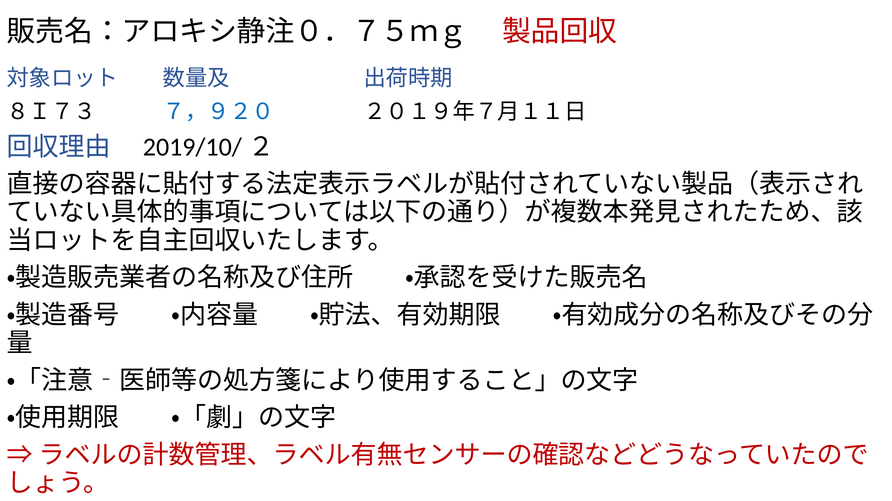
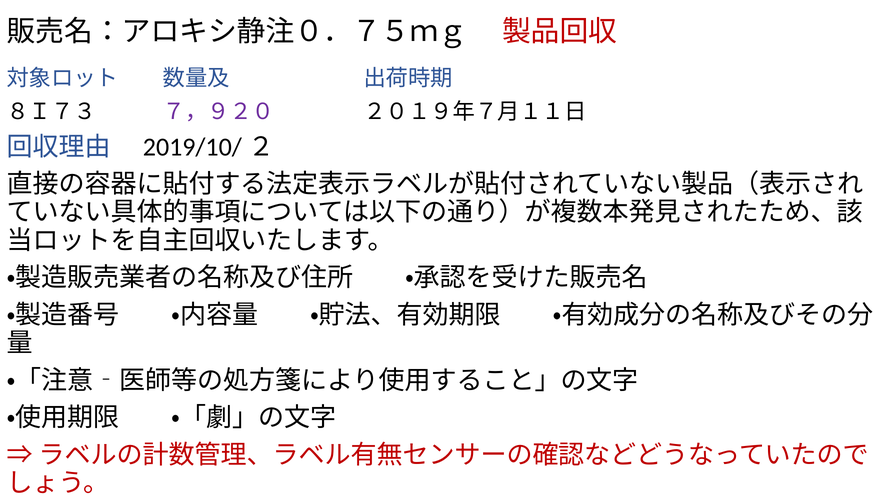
７，９２０ colour: blue -> purple (219, 112)
